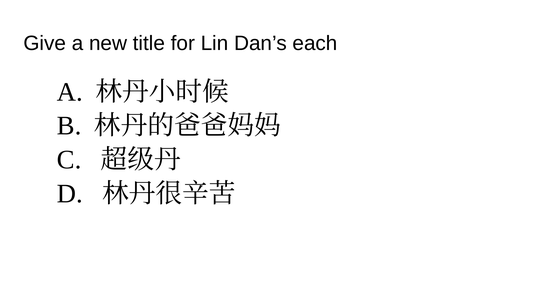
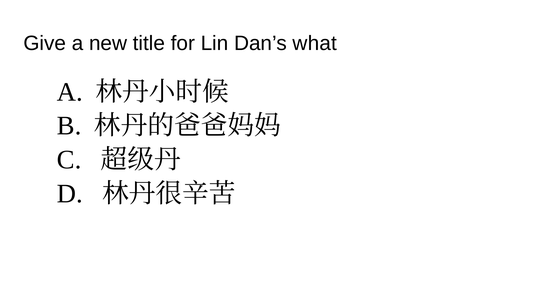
each: each -> what (315, 43)
